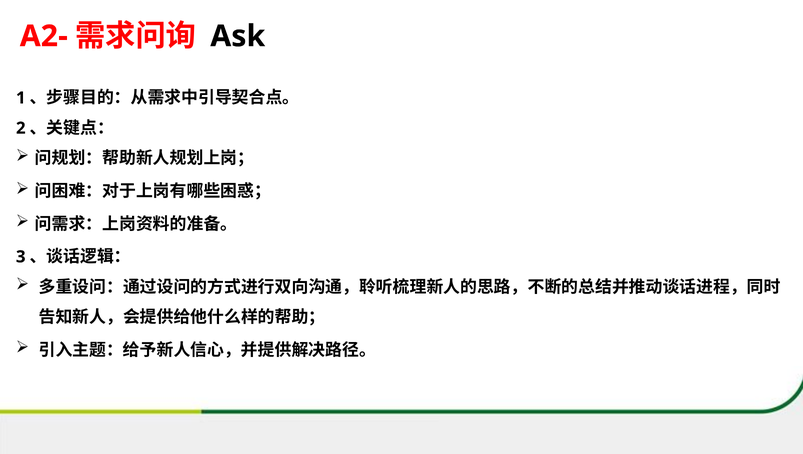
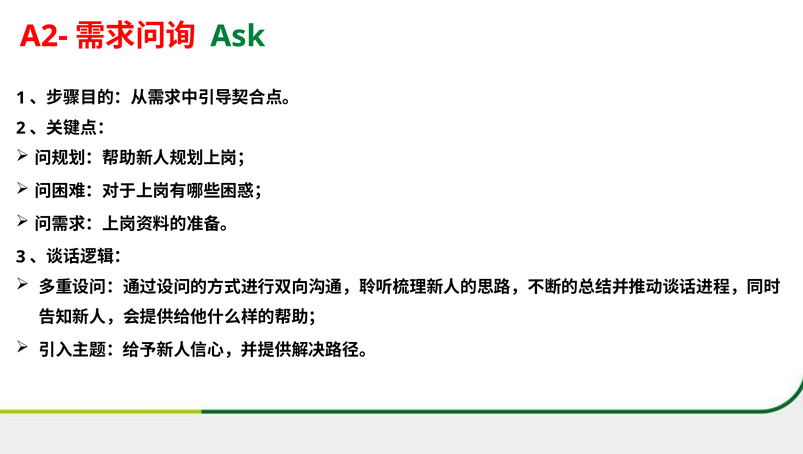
Ask colour: black -> green (238, 36)
